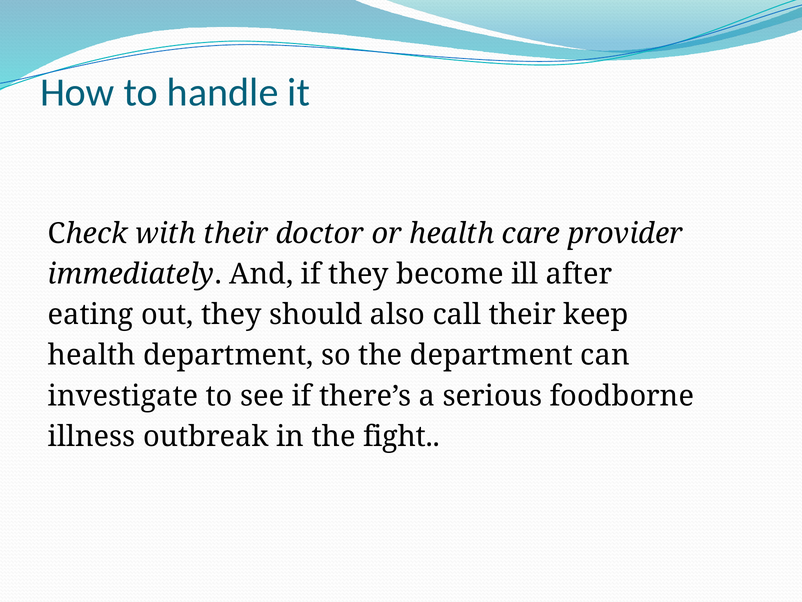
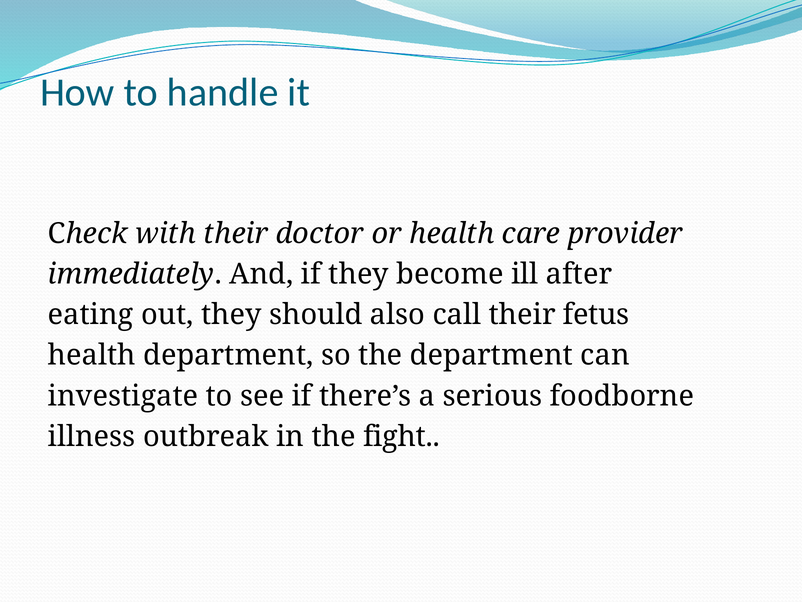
keep: keep -> fetus (596, 315)
